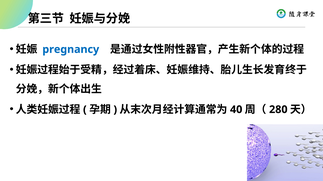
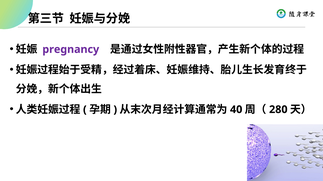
pregnancy colour: blue -> purple (71, 50)
